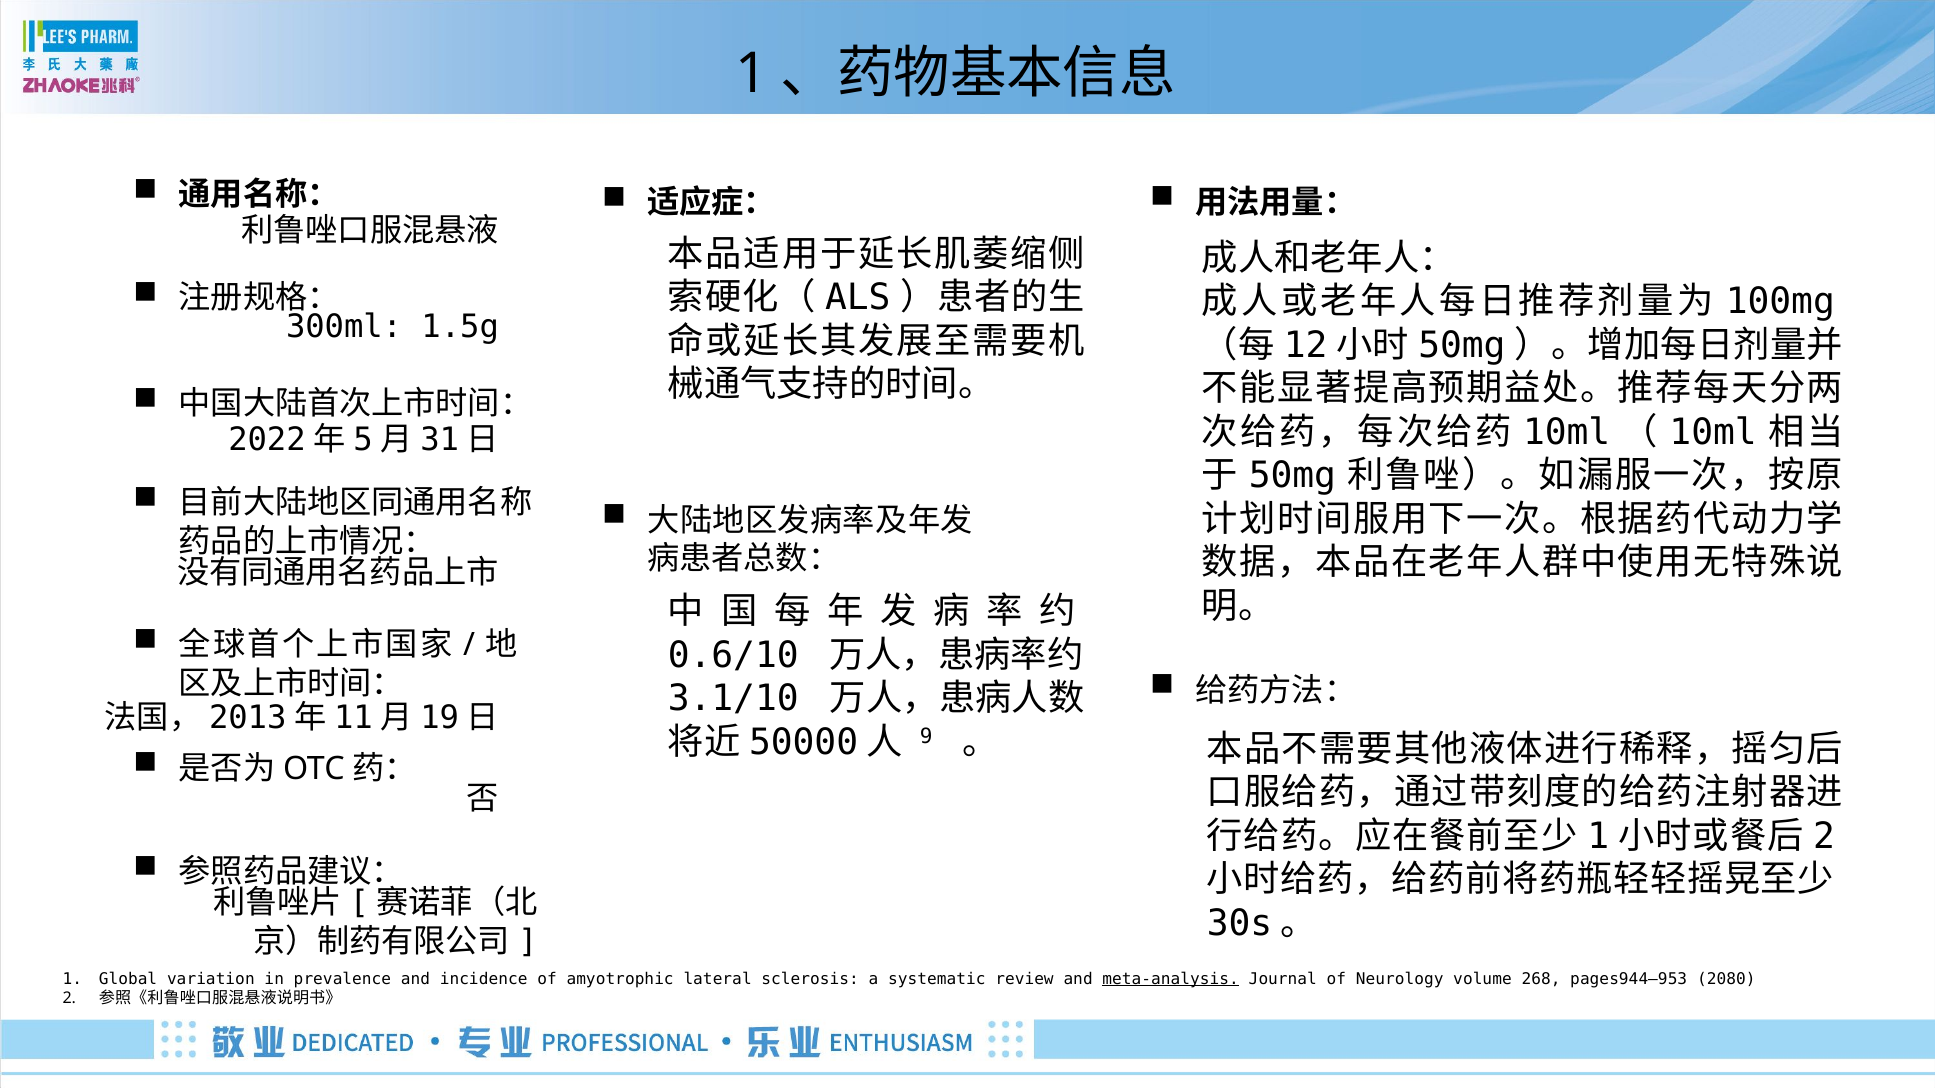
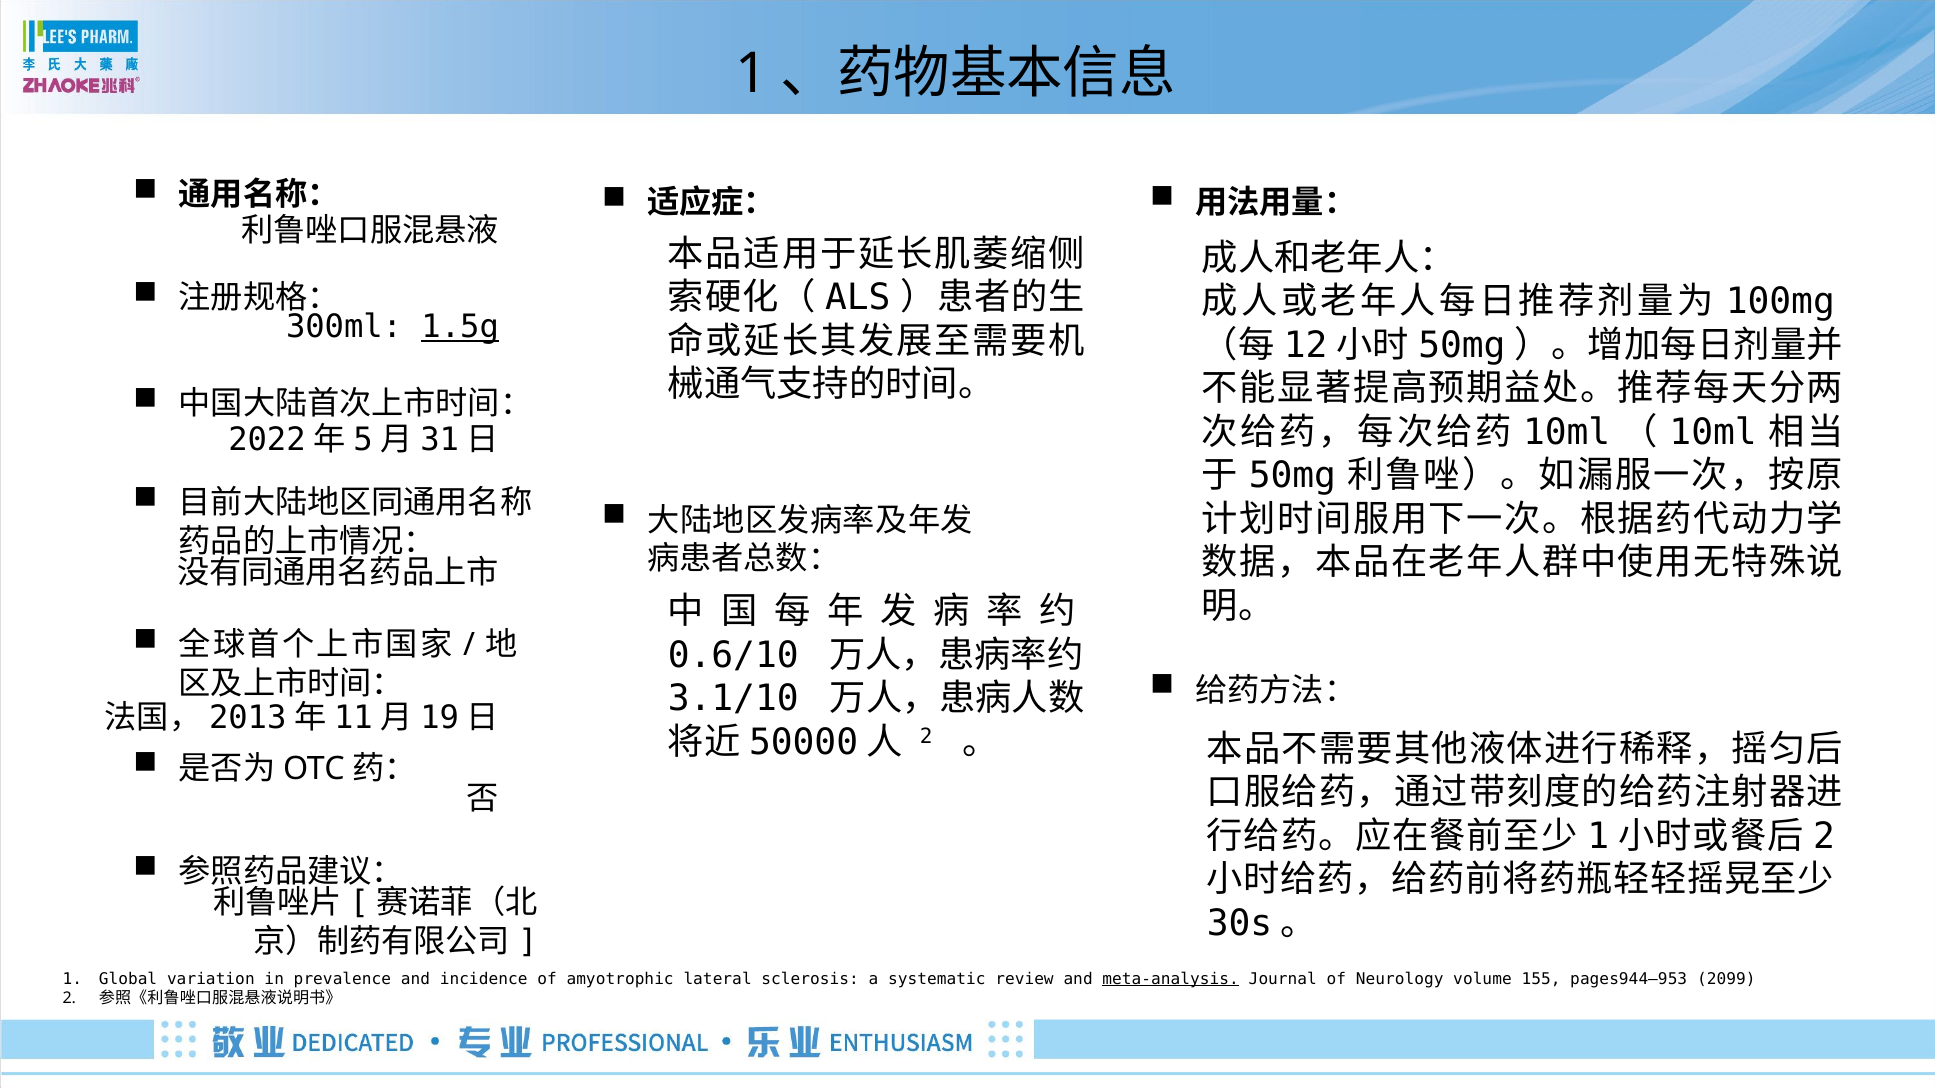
1.5g underline: none -> present (460, 327)
9: 9 -> 2 (926, 737)
268: 268 -> 155 (1541, 979)
2080: 2080 -> 2099 (1726, 979)
